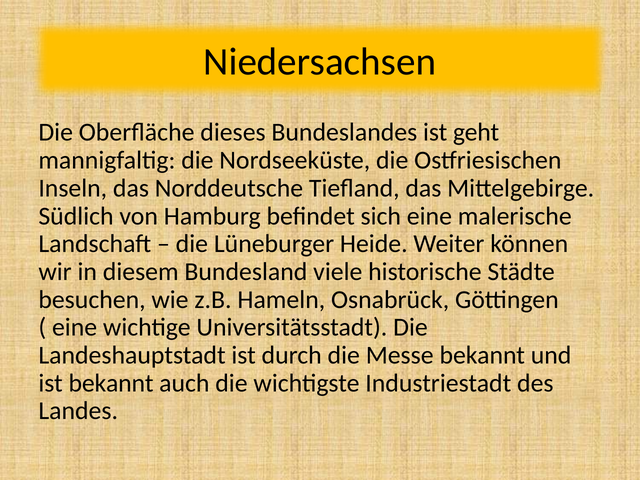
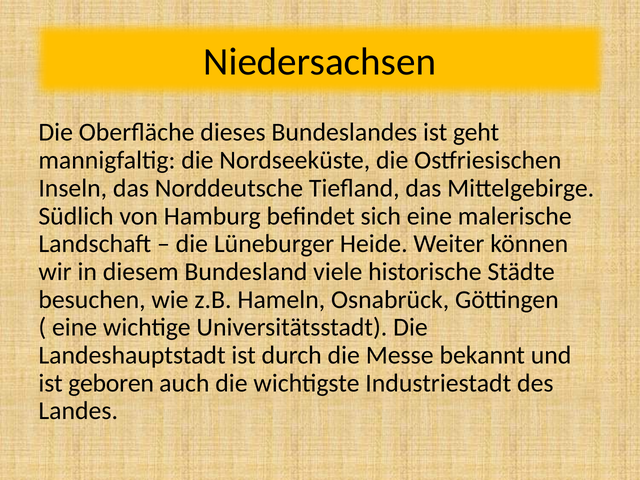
ist bekannt: bekannt -> geboren (111, 383)
